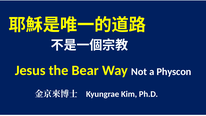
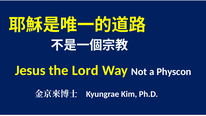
Bear: Bear -> Lord (85, 70)
